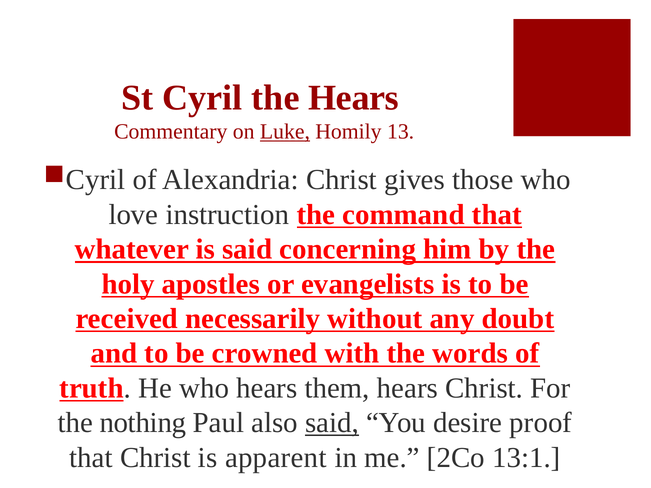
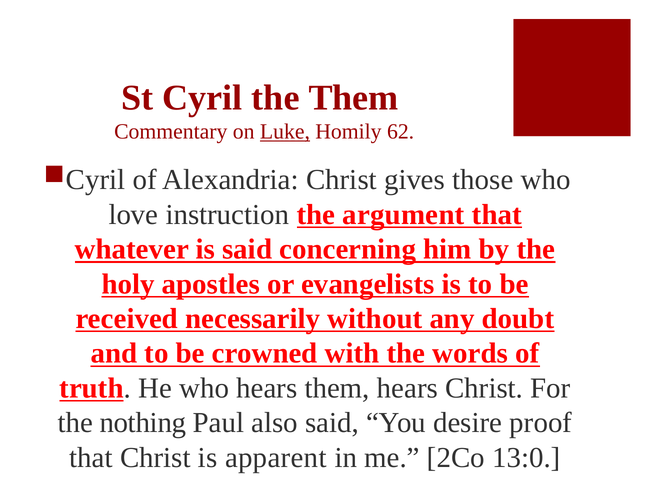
the Hears: Hears -> Them (353, 98)
13: 13 -> 62 (401, 132)
command: command -> argument (403, 215)
said underline: present -> none (332, 423)
13:1: 13:1 -> 13:0 (526, 458)
